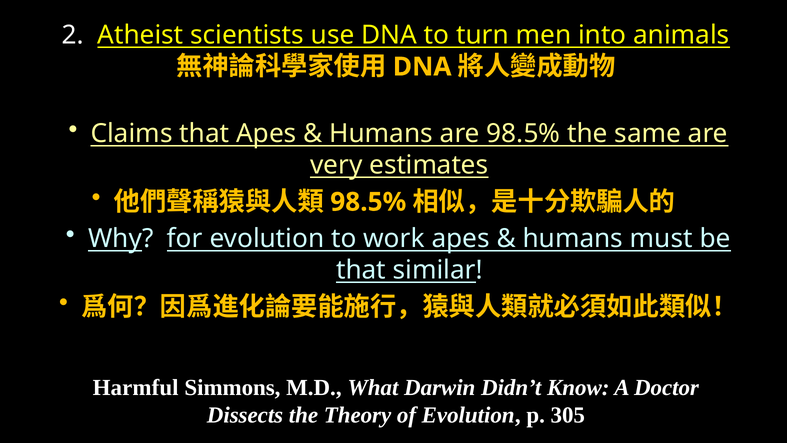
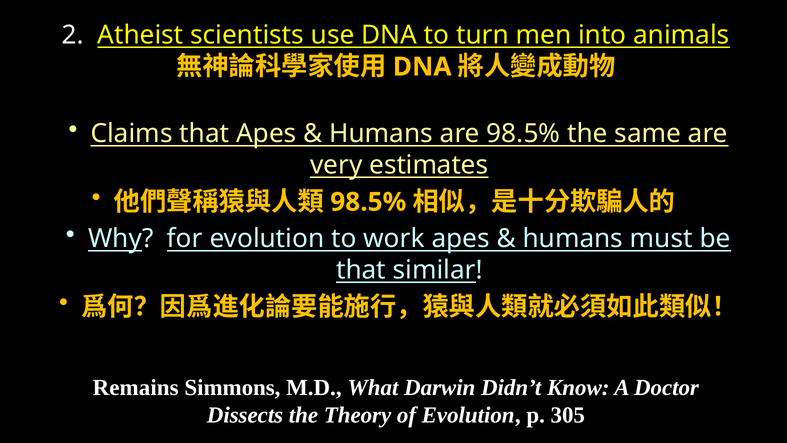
Harmful: Harmful -> Remains (136, 387)
